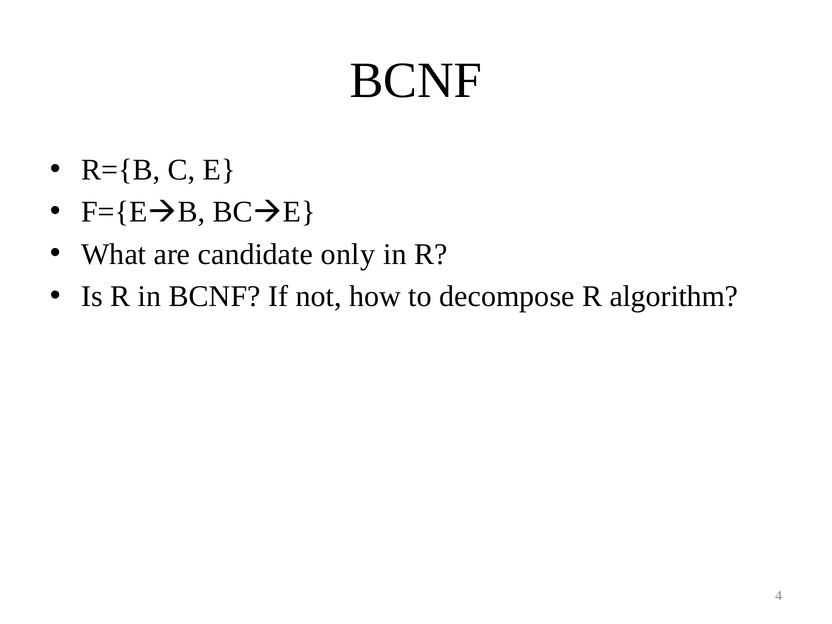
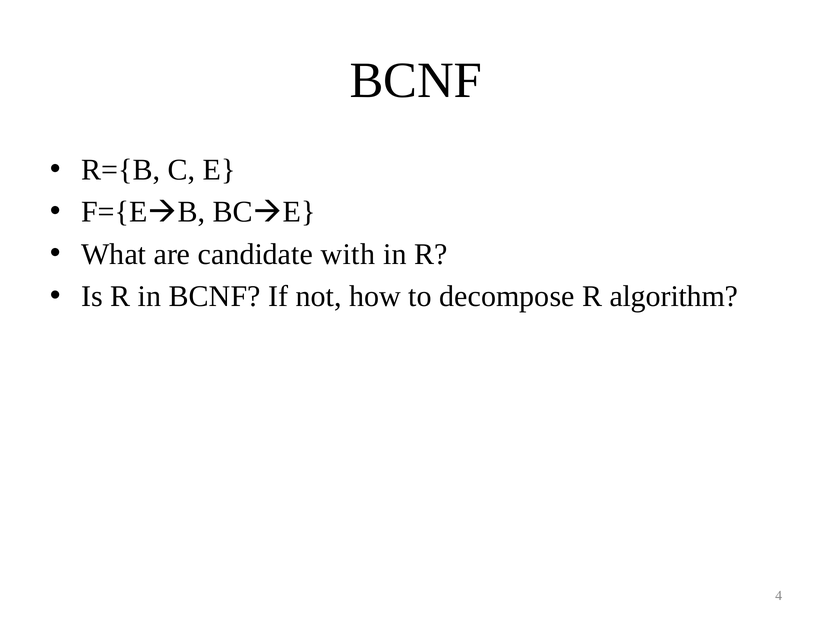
only: only -> with (348, 254)
